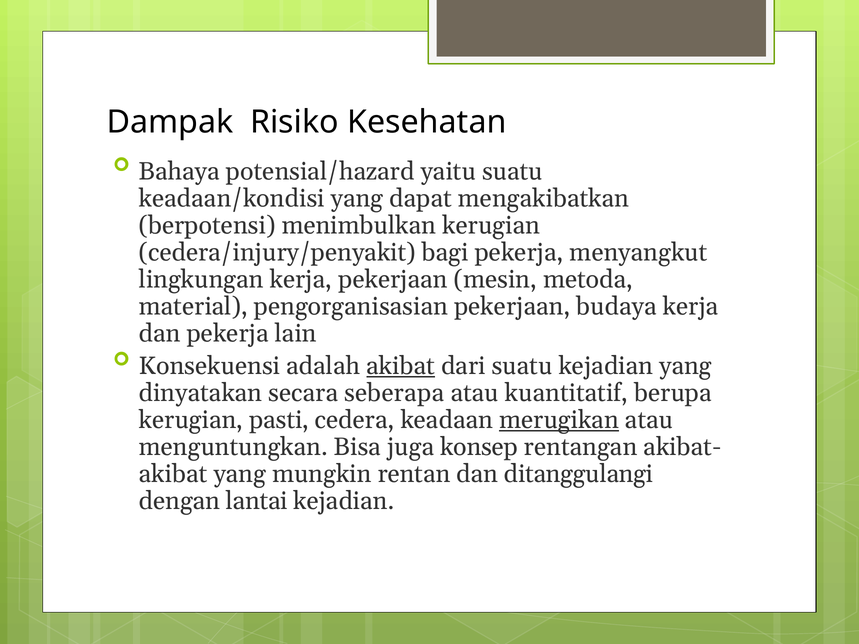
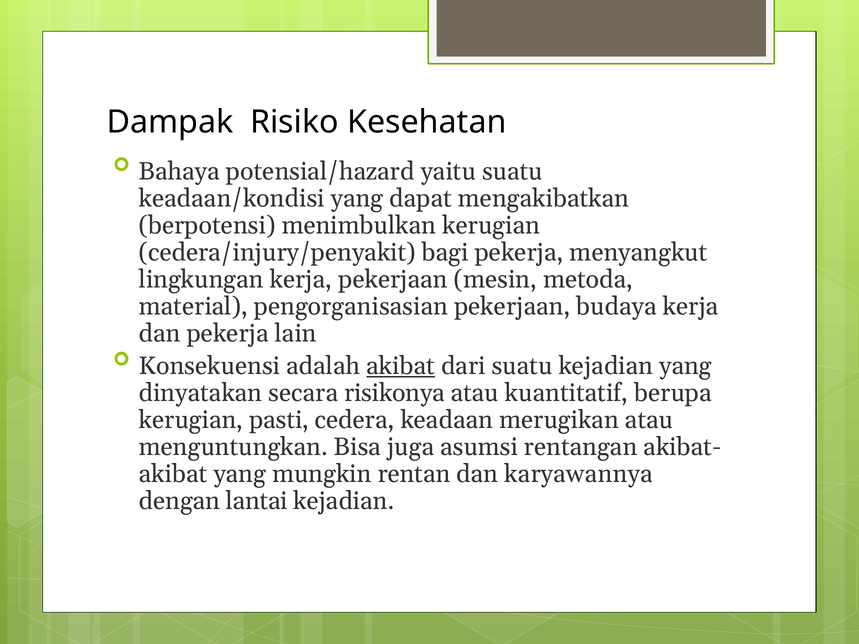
seberapa: seberapa -> risikonya (394, 393)
merugikan underline: present -> none (559, 420)
konsep: konsep -> asumsi (479, 447)
ditanggulangi: ditanggulangi -> karyawannya (578, 474)
